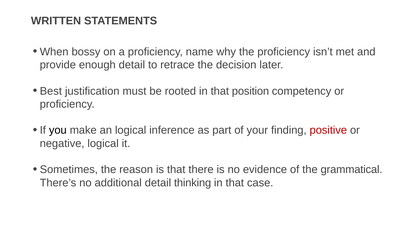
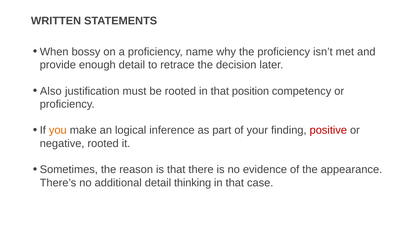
Best: Best -> Also (51, 91)
you colour: black -> orange (58, 130)
negative logical: logical -> rooted (103, 144)
grammatical: grammatical -> appearance (351, 170)
